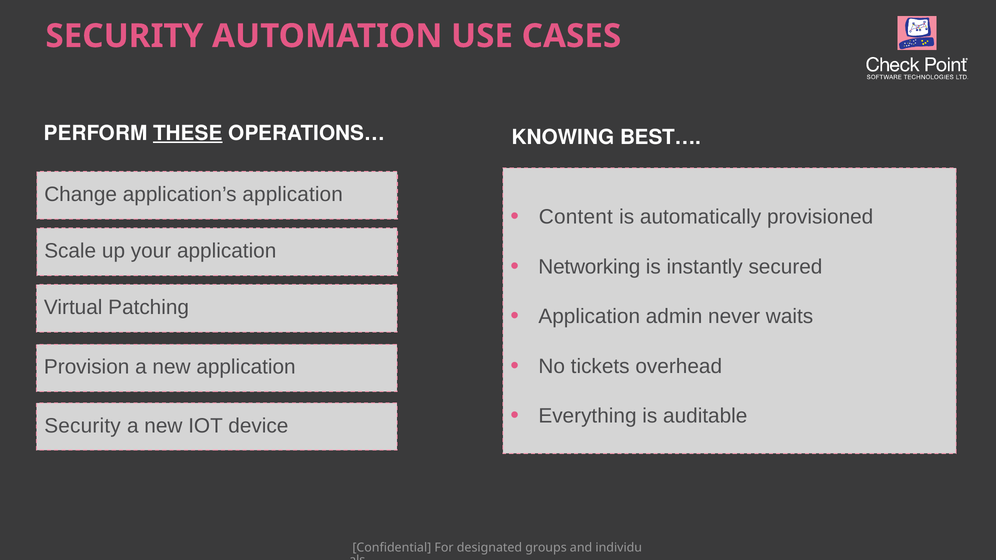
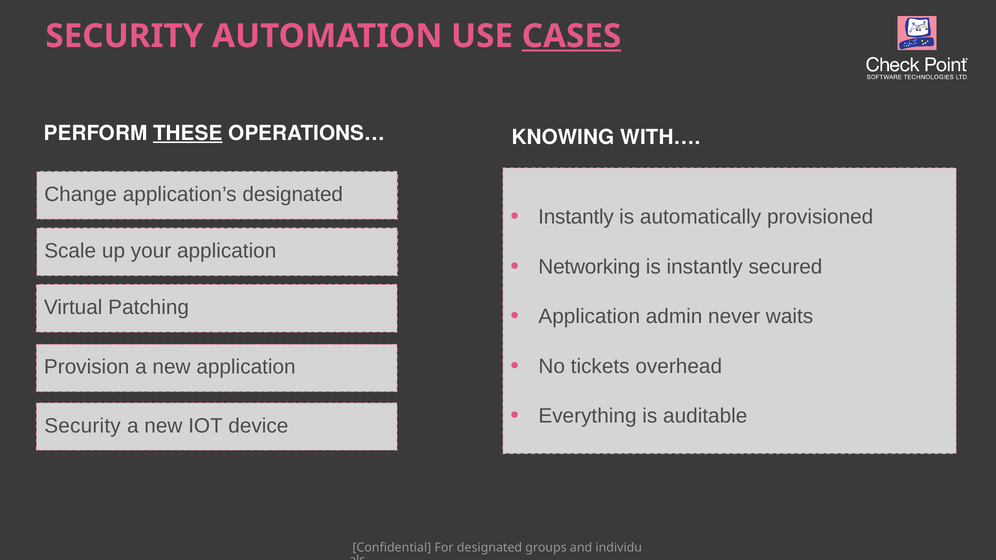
CASES underline: none -> present (571, 36)
BEST…: BEST… -> WITH… (660, 137)
application’s application: application -> designated (293, 195)
Content: Content -> Instantly (576, 217)
